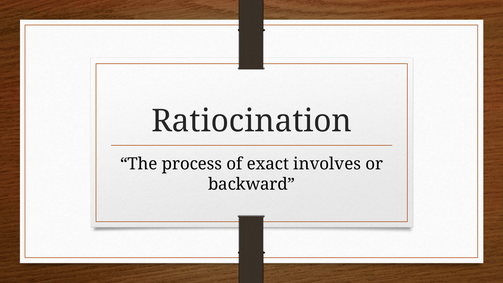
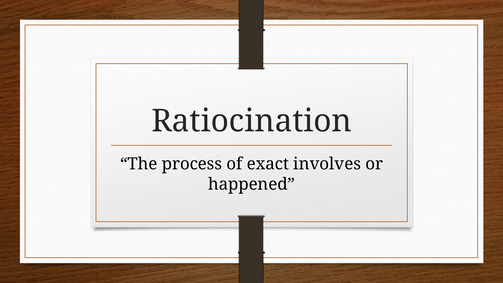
backward: backward -> happened (252, 184)
